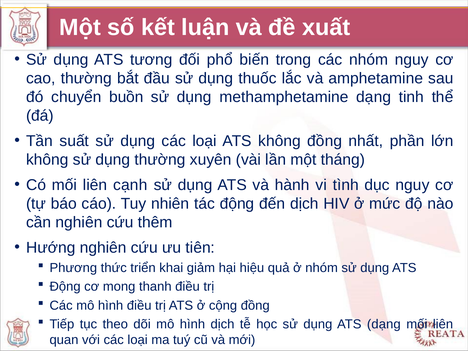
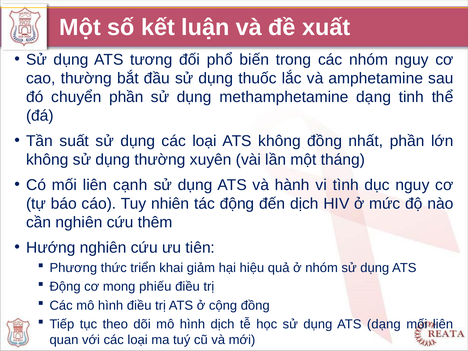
chuyển buồn: buồn -> phần (126, 97)
thanh: thanh -> phiếu (155, 287)
